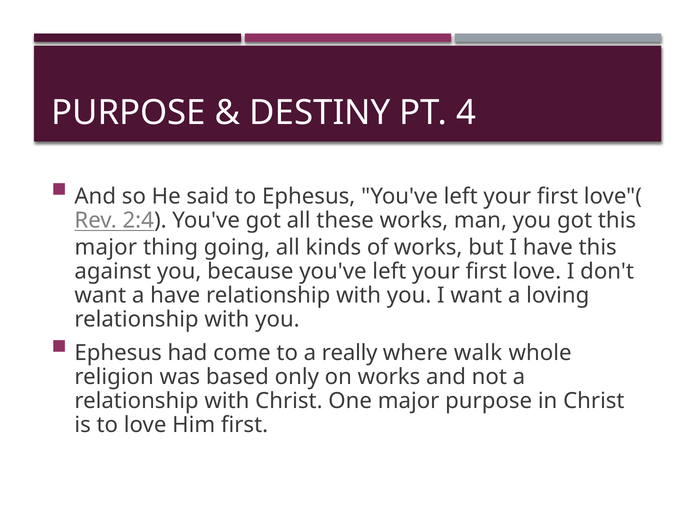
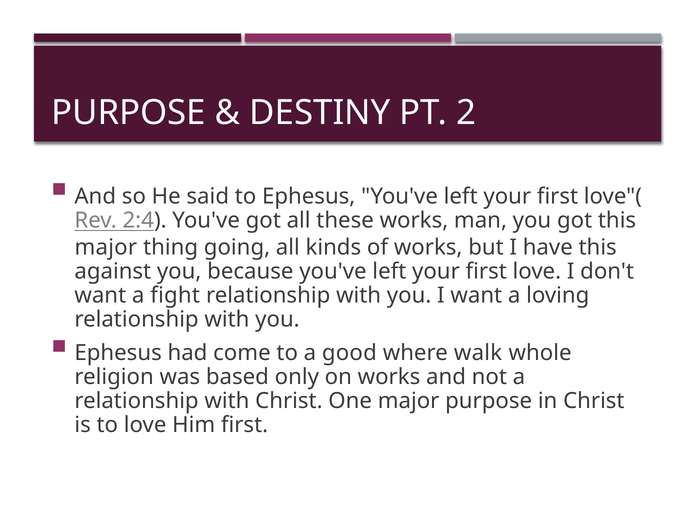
4: 4 -> 2 (466, 113)
a have: have -> fight (175, 296)
really: really -> good (349, 353)
